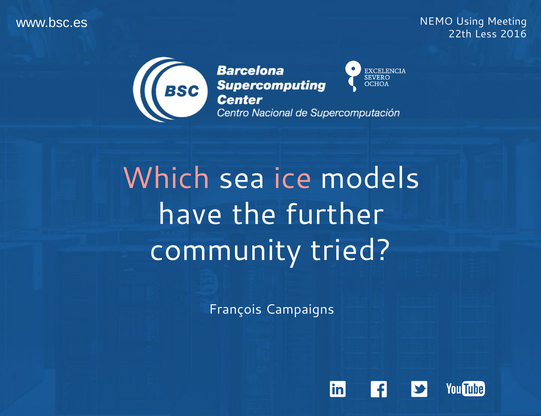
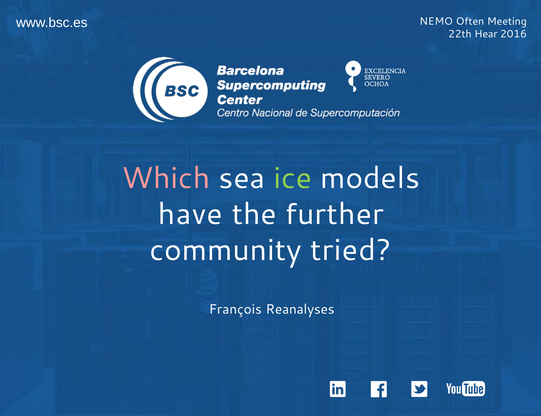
Using: Using -> Often (470, 21)
Less: Less -> Hear (486, 34)
ice colour: pink -> light green (293, 178)
Campaigns: Campaigns -> Reanalyses (300, 309)
